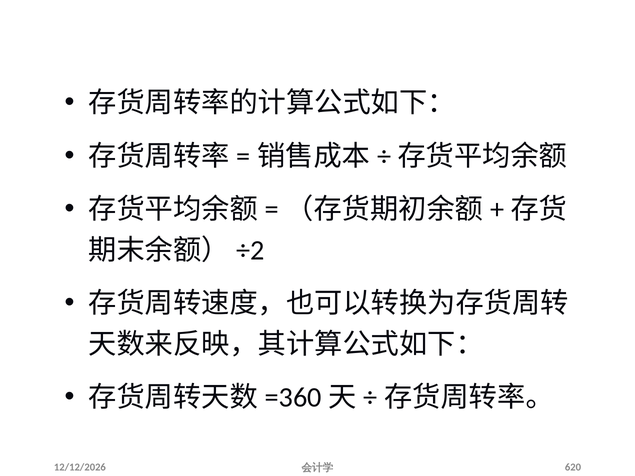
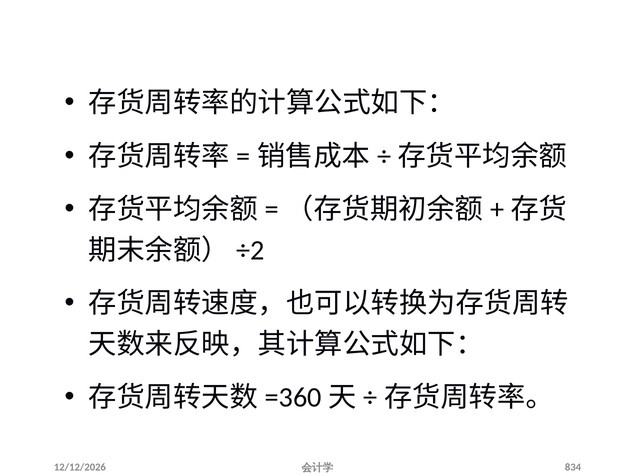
620: 620 -> 834 (573, 468)
